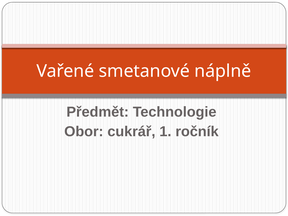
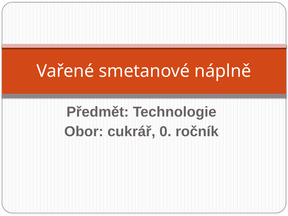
1: 1 -> 0 (165, 131)
